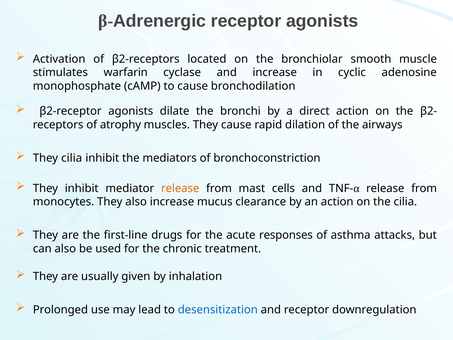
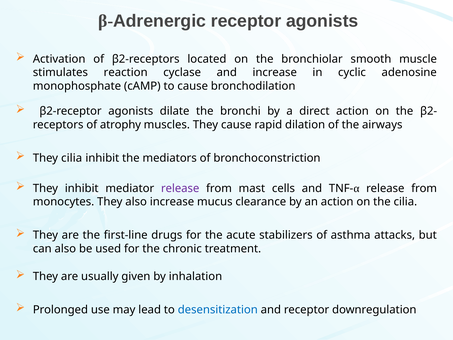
warfarin: warfarin -> reaction (126, 73)
release colour: orange -> purple (180, 188)
responses: responses -> stabilizers (286, 235)
